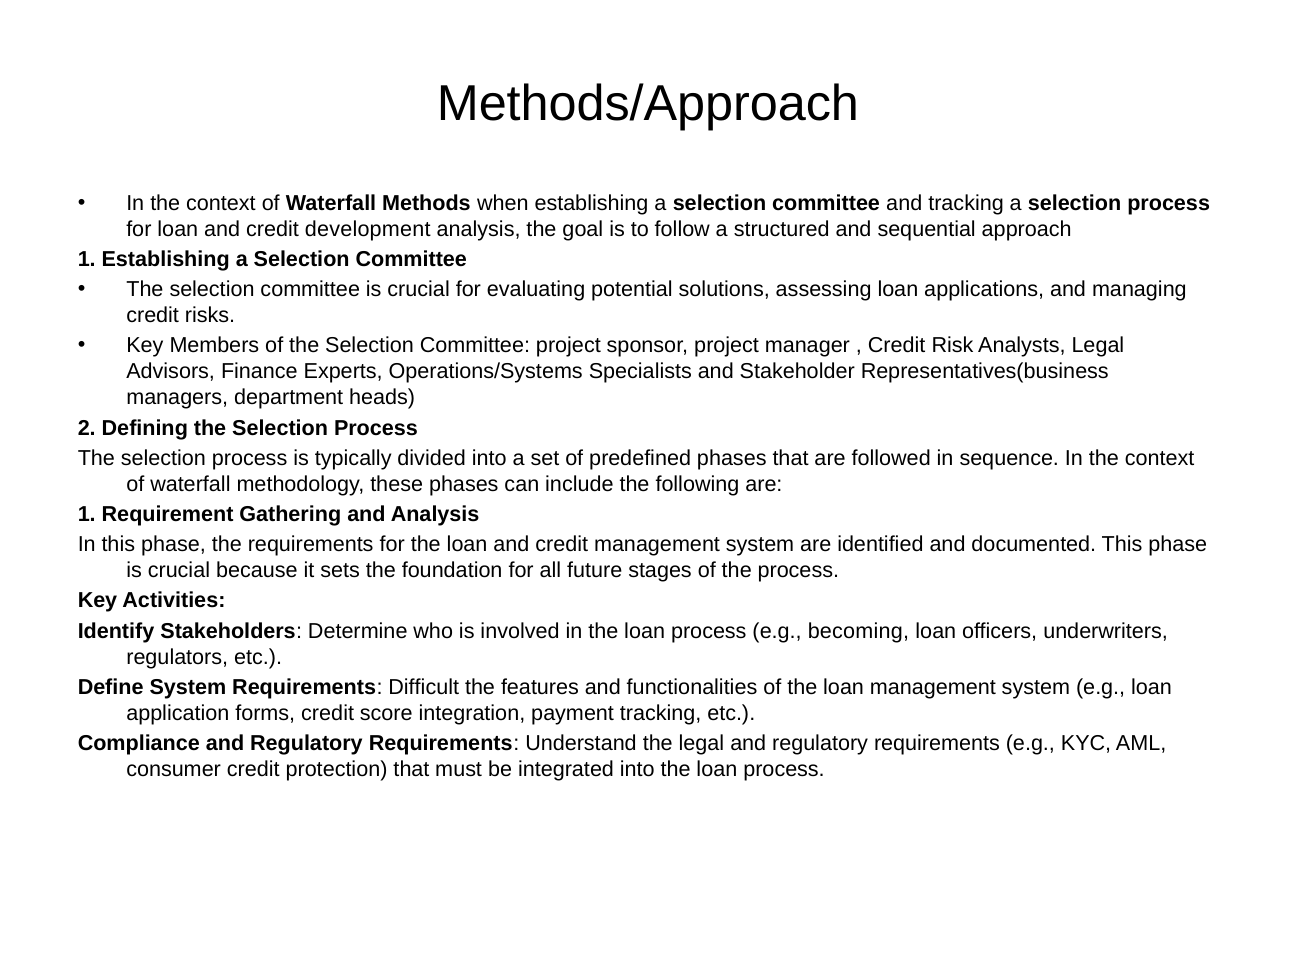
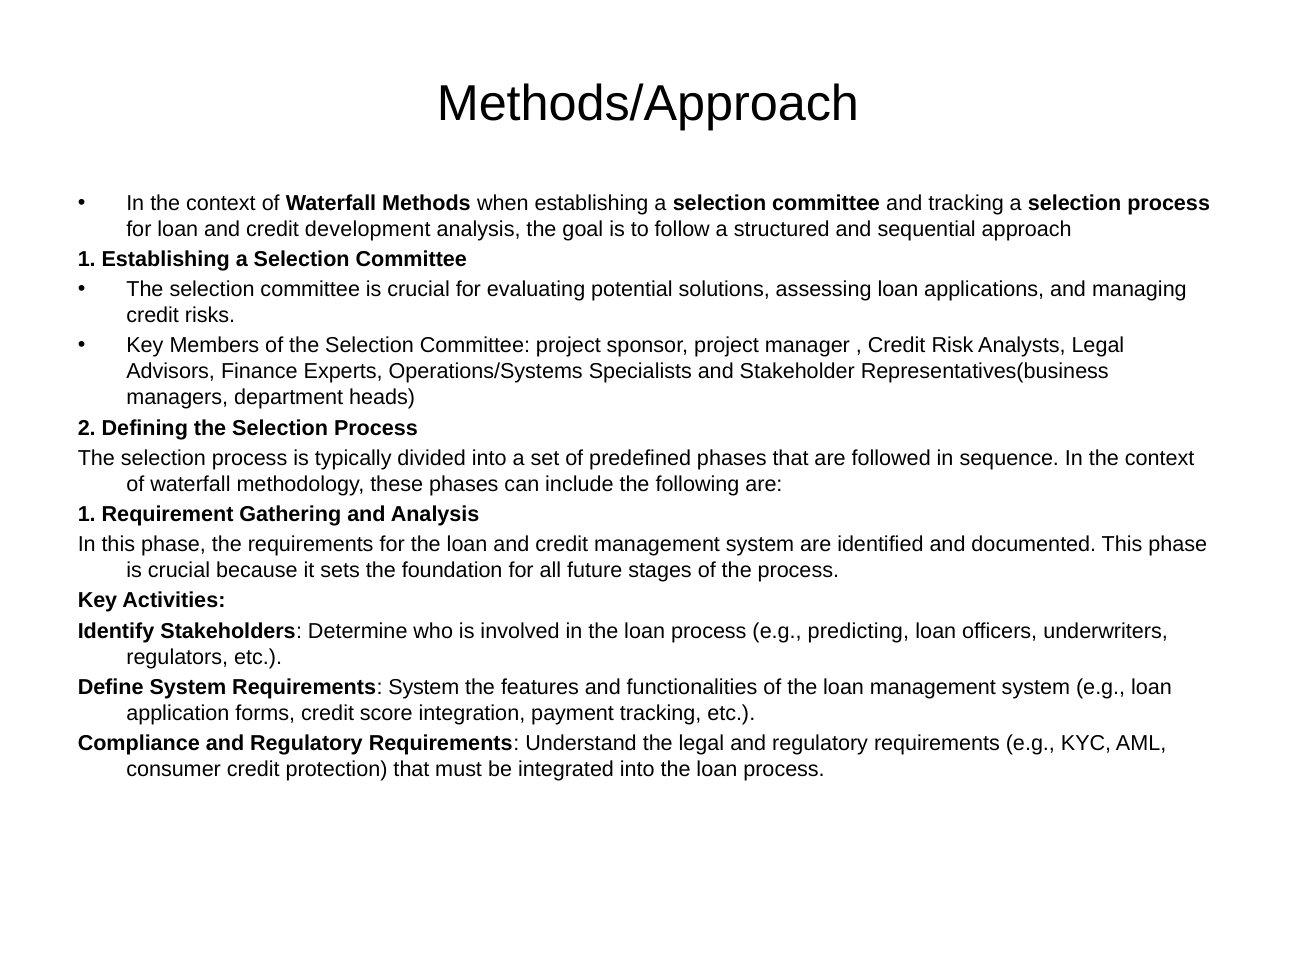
becoming: becoming -> predicting (858, 631)
Requirements Difficult: Difficult -> System (424, 687)
